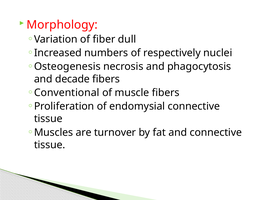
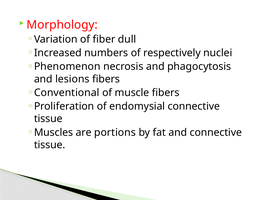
Osteogenesis: Osteogenesis -> Phenomenon (67, 66)
decade: decade -> lesions (72, 79)
turnover: turnover -> portions (115, 132)
